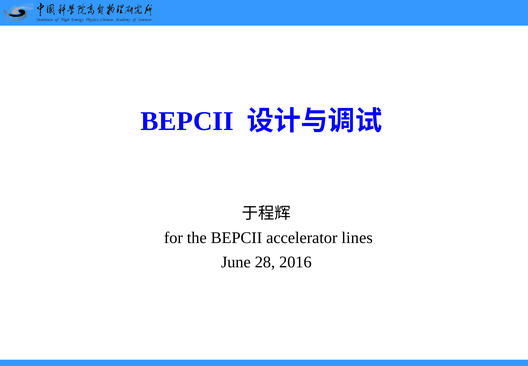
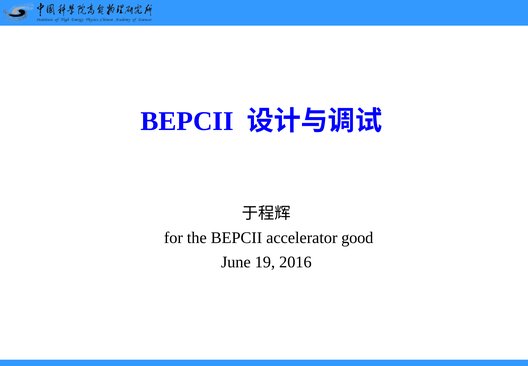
lines: lines -> good (357, 237)
28: 28 -> 19 (265, 262)
